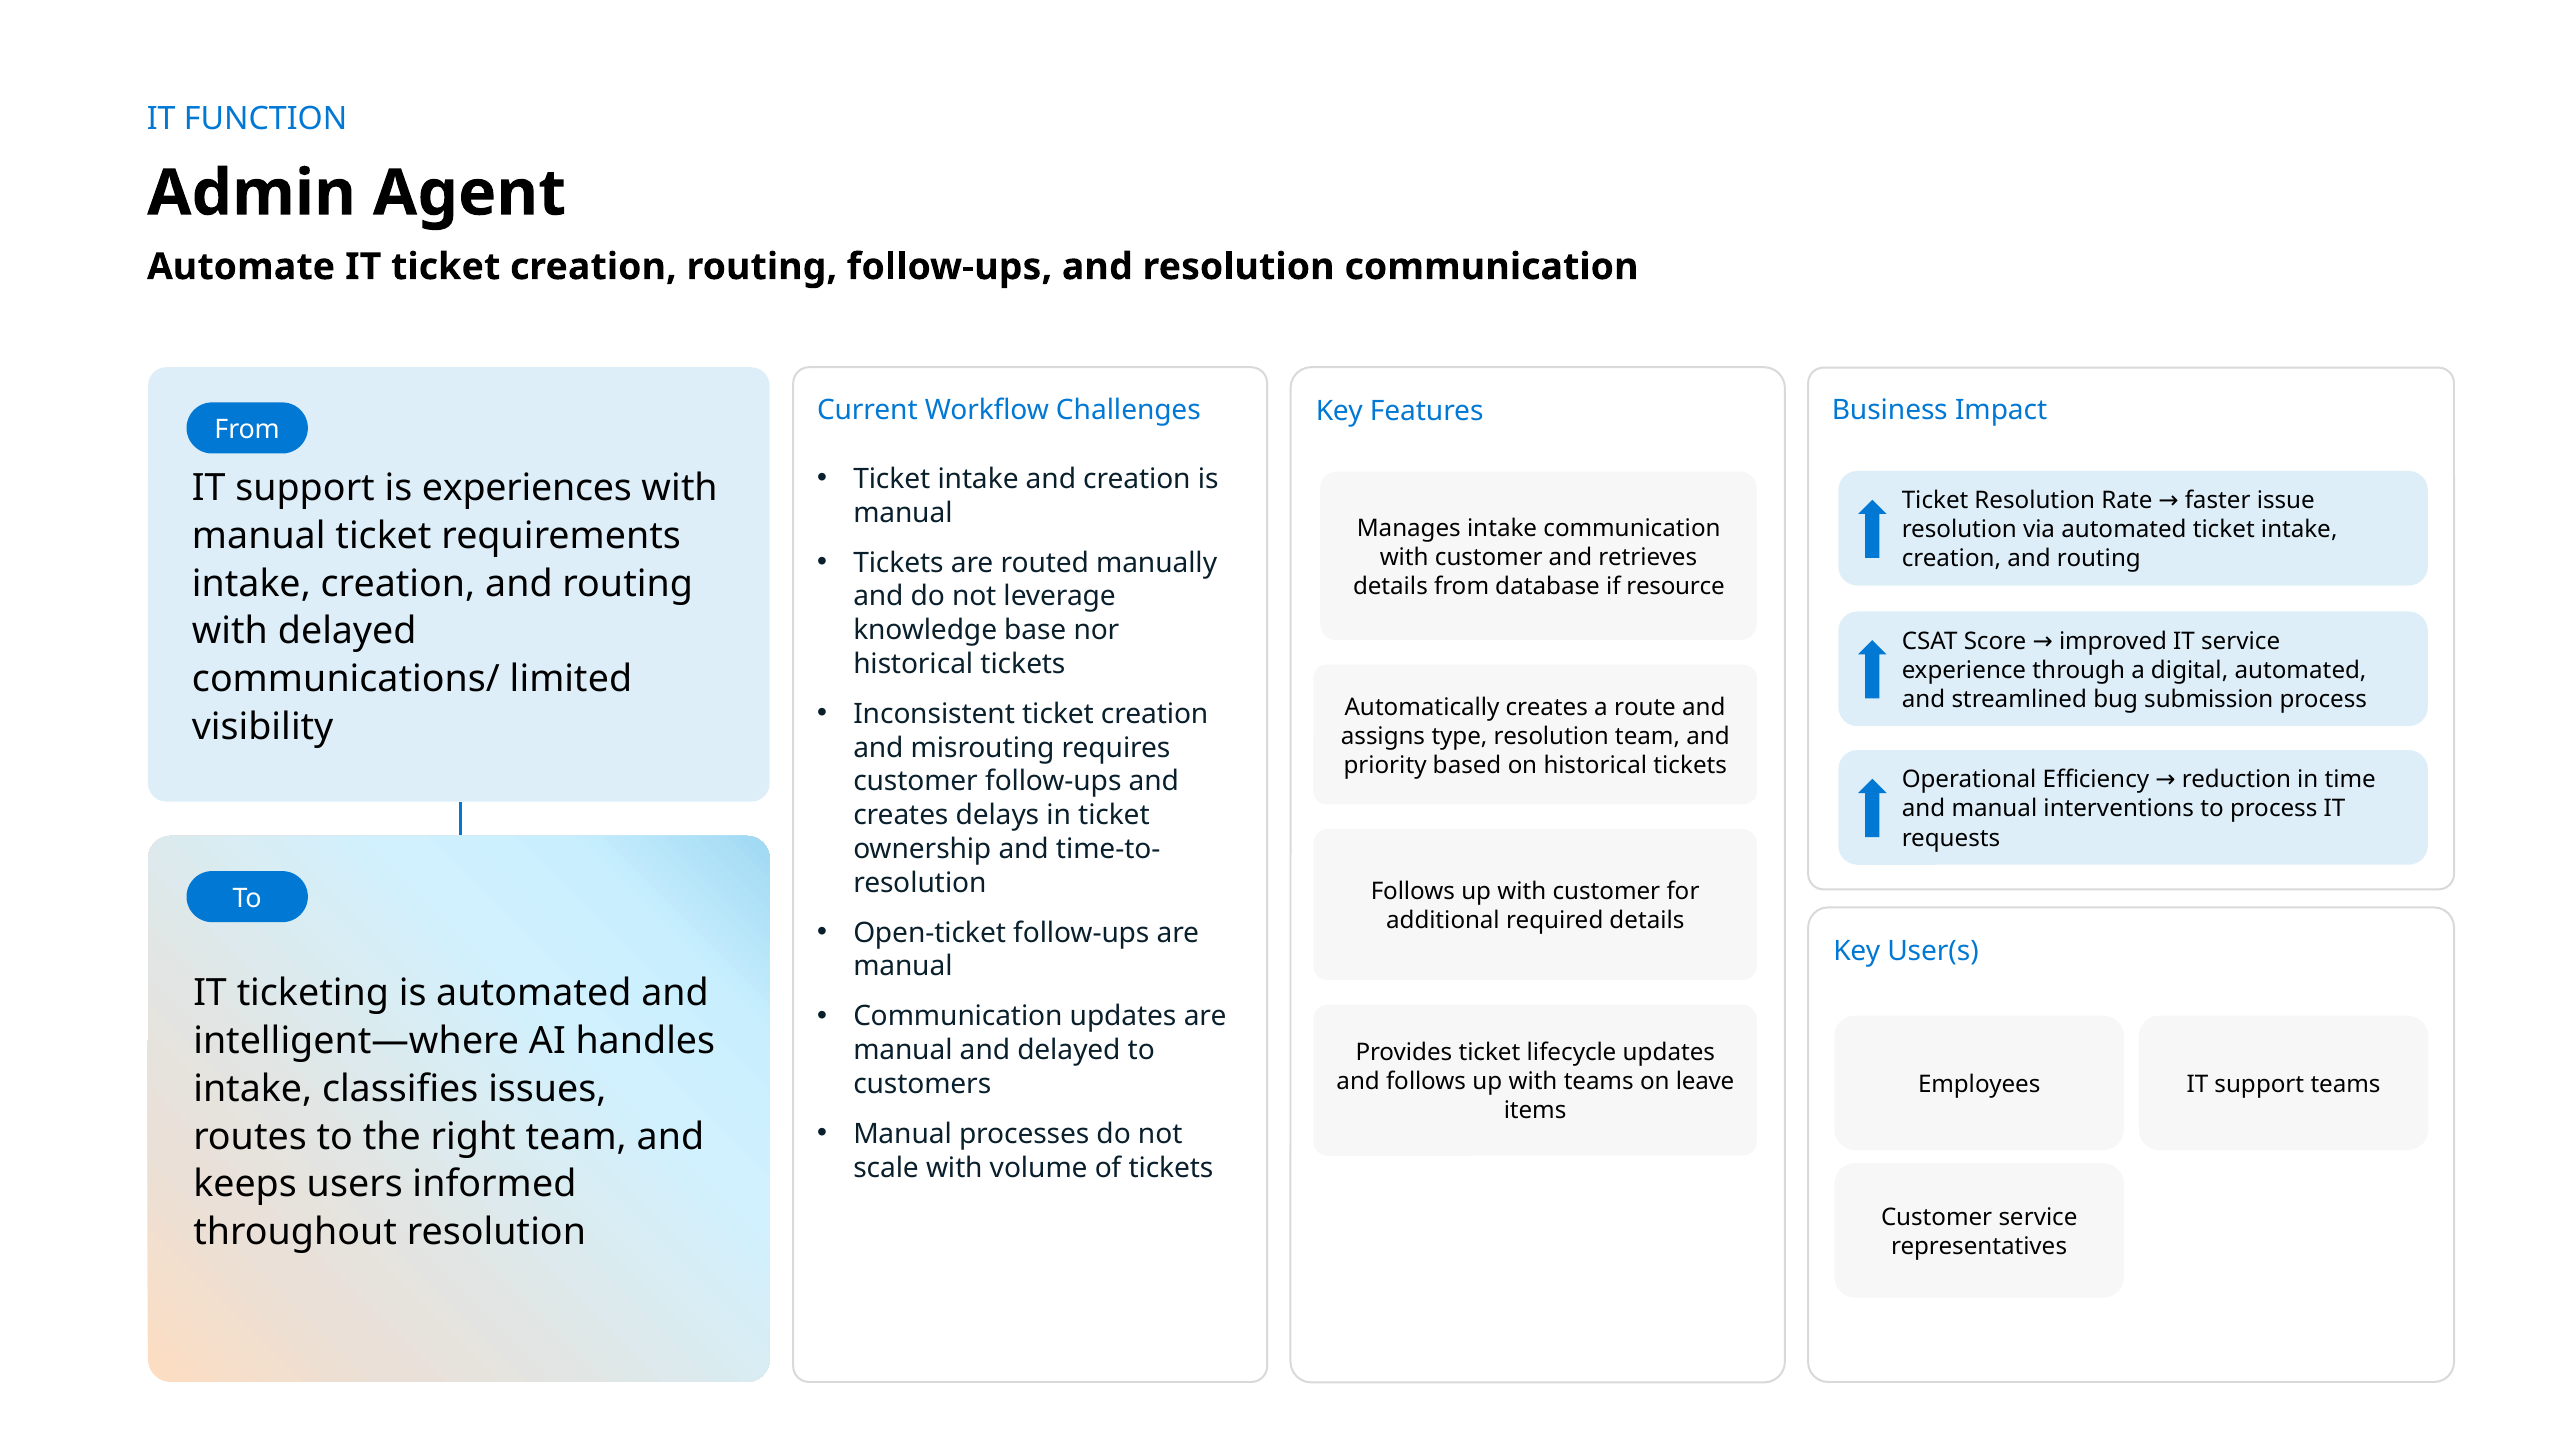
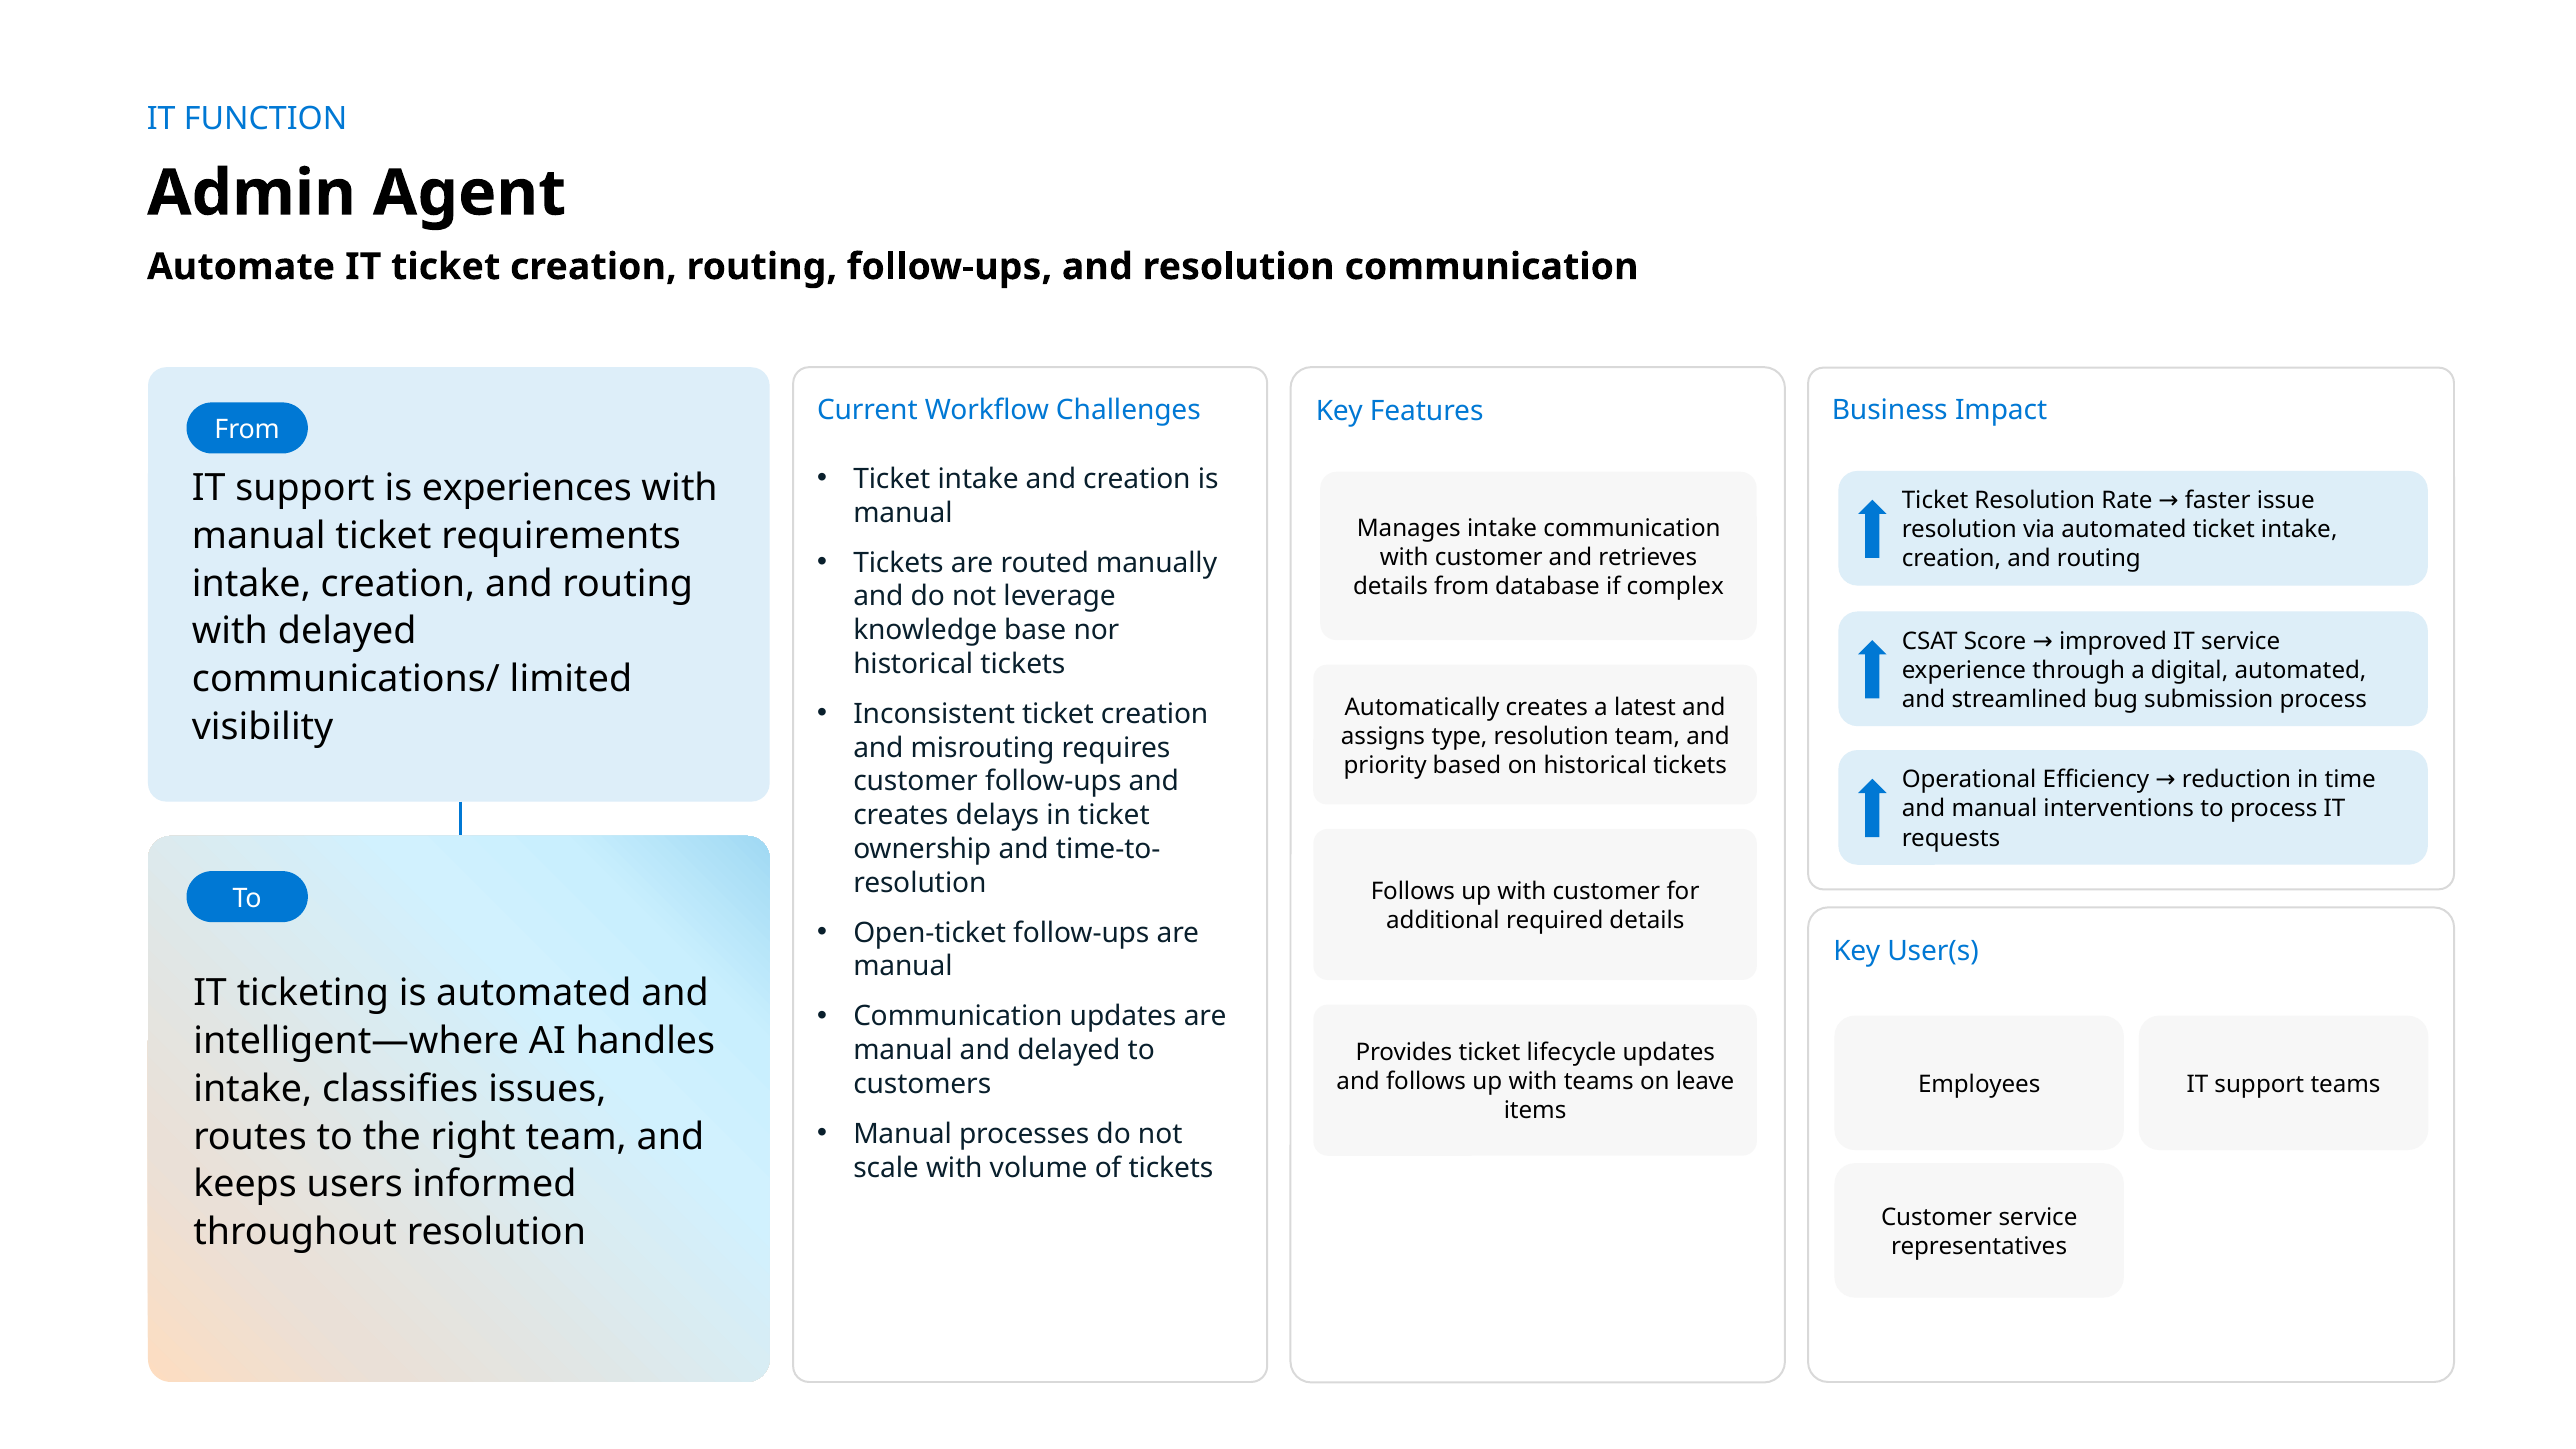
resource: resource -> complex (1675, 587)
route: route -> latest (1645, 707)
